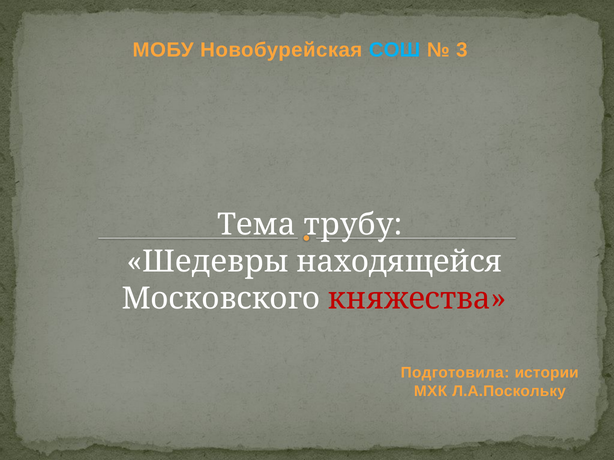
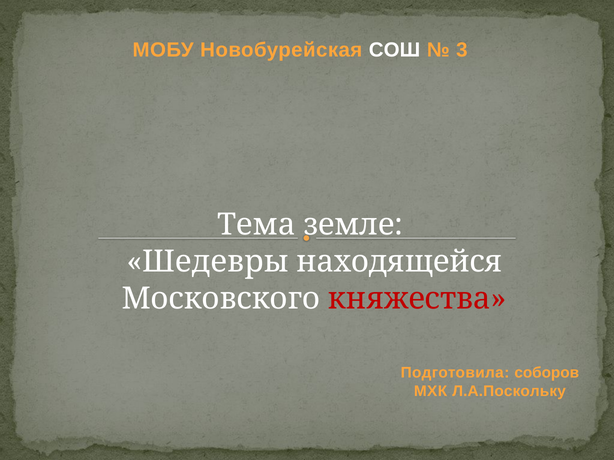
СОШ colour: light blue -> white (395, 50)
трубу: трубу -> земле (353, 225)
истории: истории -> соборов (547, 373)
